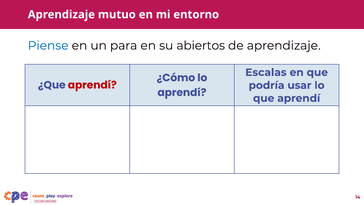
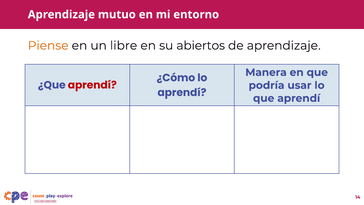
Piense colour: blue -> orange (48, 46)
para: para -> libre (124, 46)
Escalas: Escalas -> Manera (266, 72)
